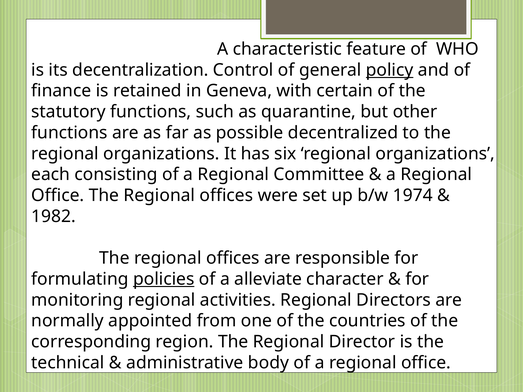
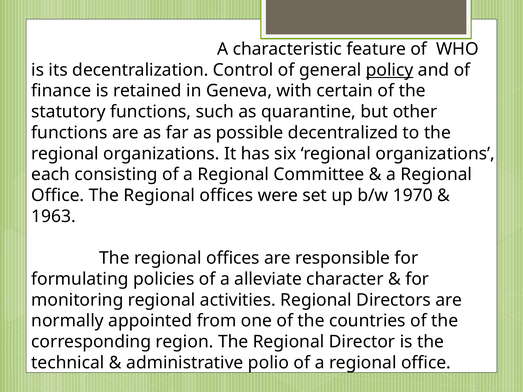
1974: 1974 -> 1970 (413, 196)
1982: 1982 -> 1963 (54, 216)
policies underline: present -> none (164, 279)
body: body -> polio (269, 363)
